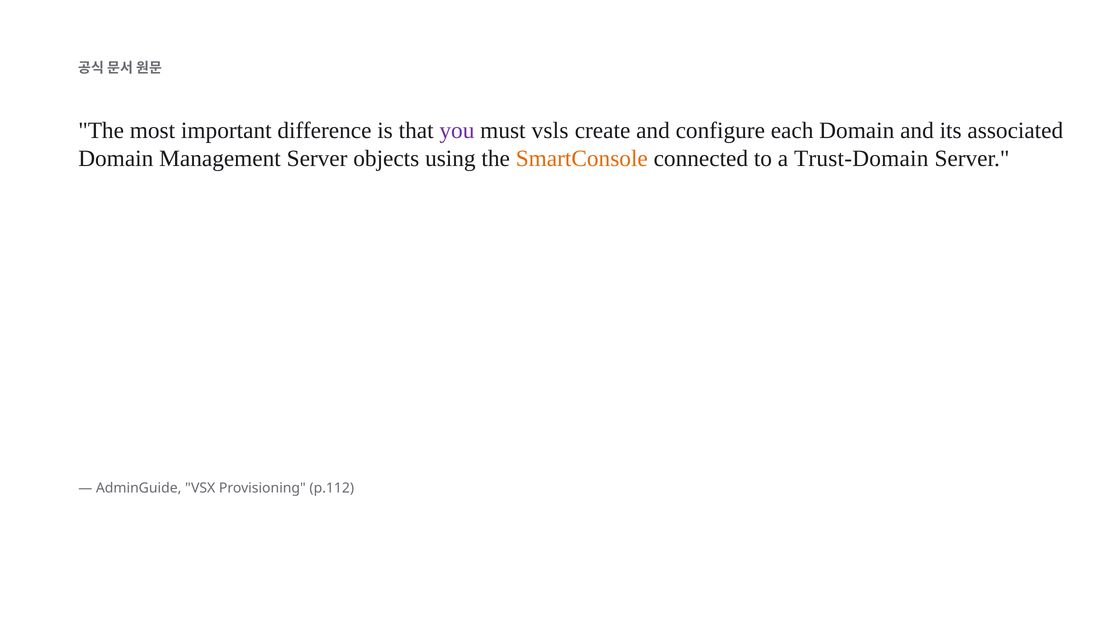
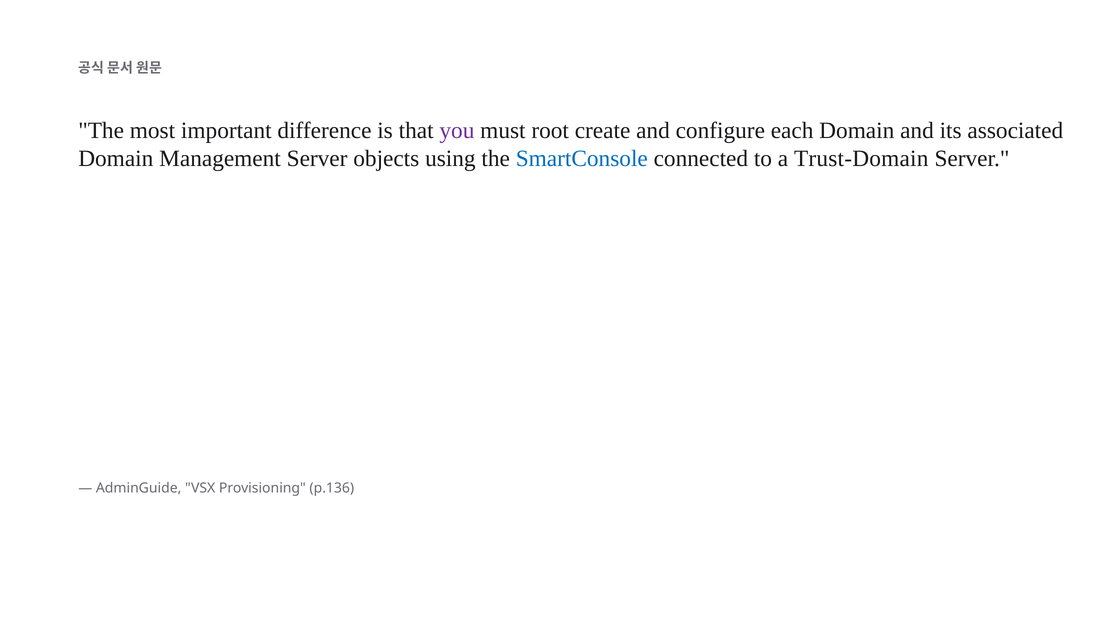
vsls: vsls -> root (550, 130)
SmartConsole colour: orange -> blue (582, 158)
p.112: p.112 -> p.136 (332, 488)
